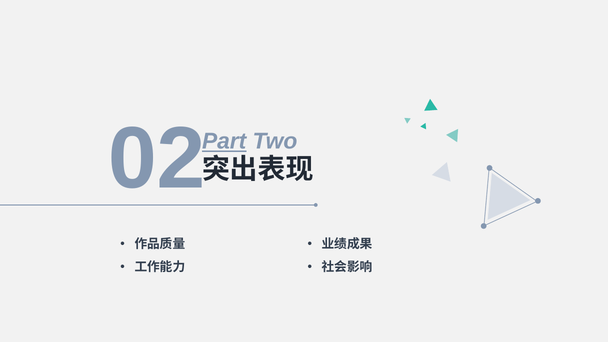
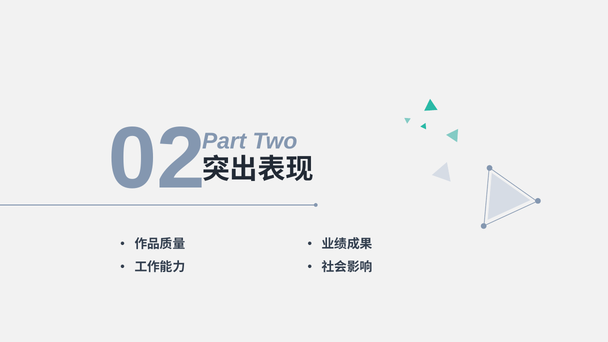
Part underline: present -> none (224, 141)
